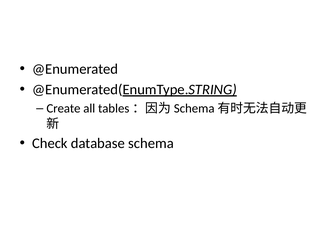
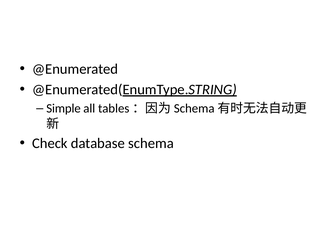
Create: Create -> Simple (63, 108)
